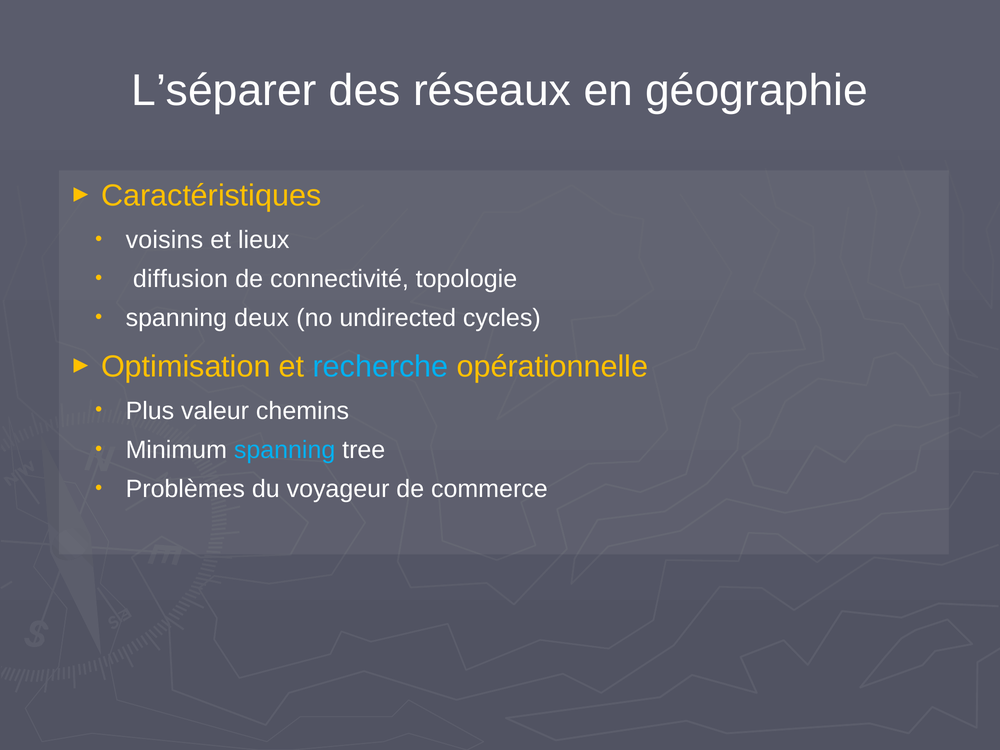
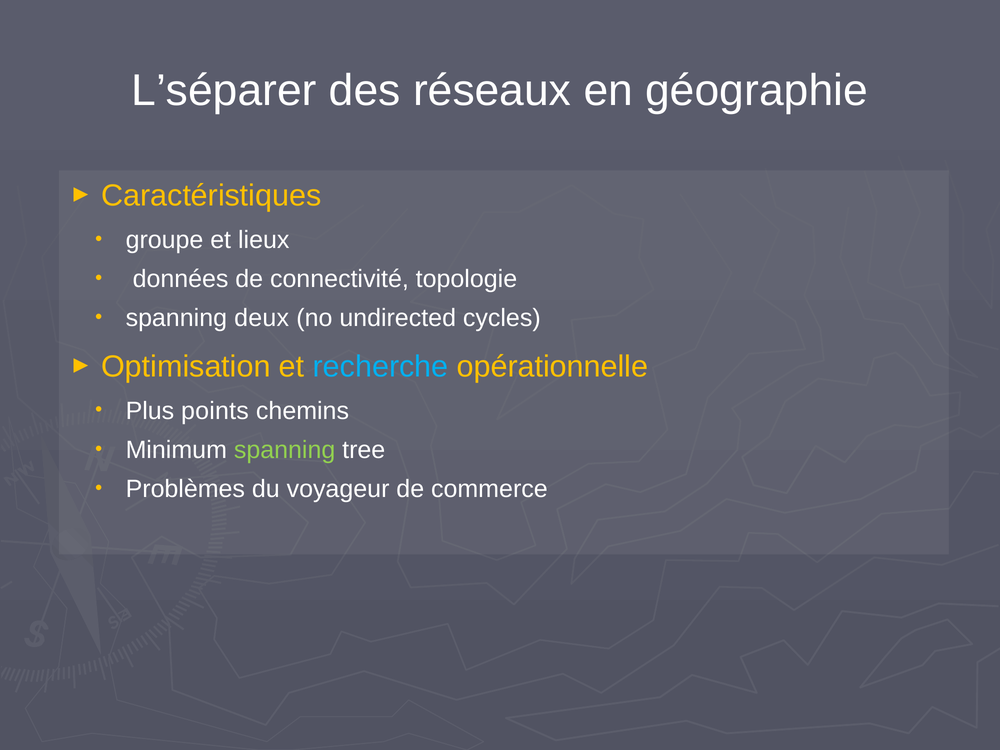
voisins: voisins -> groupe (165, 240)
diffusion: diffusion -> données (181, 279)
valeur: valeur -> points (215, 411)
spanning colour: light blue -> light green (285, 450)
